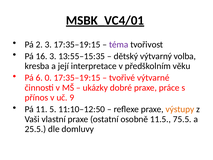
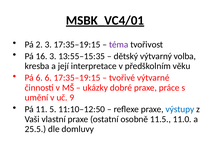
6 0: 0 -> 6 (48, 78)
přínos: přínos -> umění (37, 97)
výstupy colour: orange -> blue (180, 109)
75.5: 75.5 -> 11.0 (182, 119)
